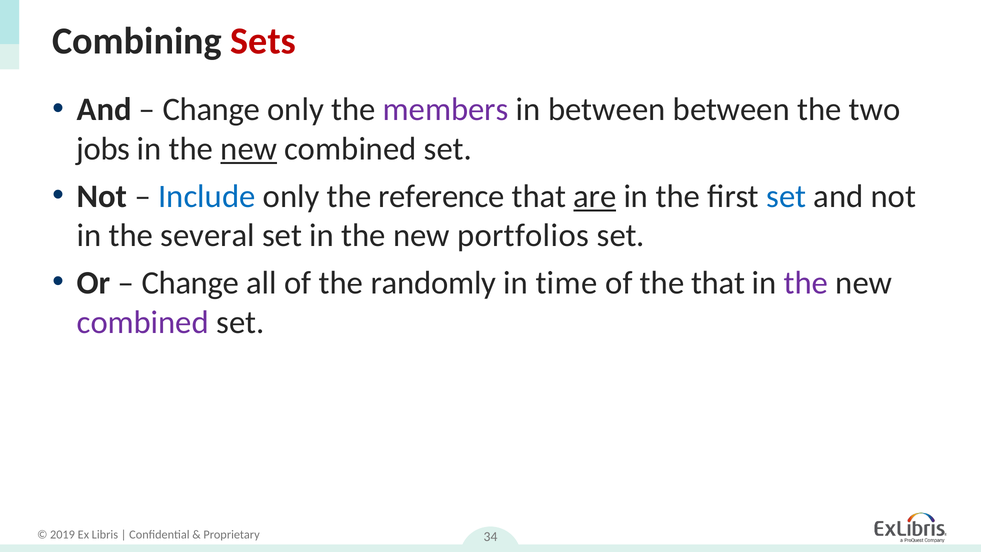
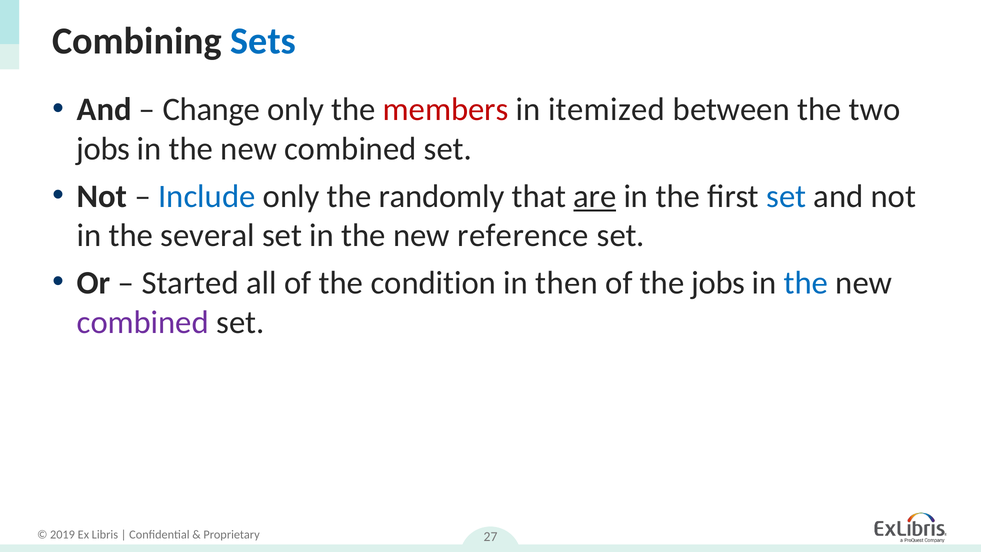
Sets colour: red -> blue (263, 41)
members colour: purple -> red (446, 110)
in between: between -> itemized (607, 110)
new underline: present -> none (249, 149)
reference: reference -> randomly (441, 196)
portfolios: portfolios -> reference (523, 235)
Change: Change -> Started (190, 283)
randomly: randomly -> condition (433, 283)
time: time -> then (567, 283)
the that: that -> jobs (718, 283)
the colour: purple -> blue (806, 283)
34: 34 -> 27 (491, 537)
